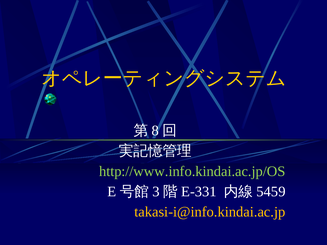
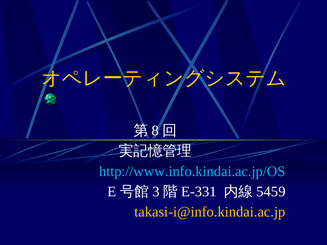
http://www.info.kindai.ac.jp/OS colour: light green -> light blue (192, 171)
